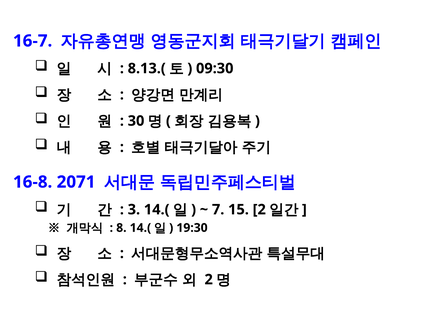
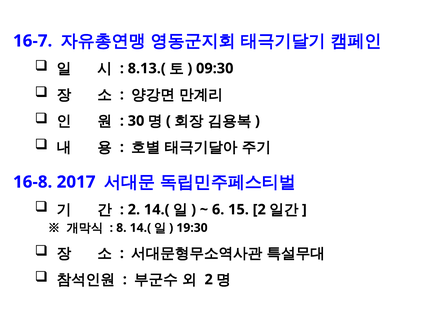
2071: 2071 -> 2017 (76, 182)
3: 3 -> 2 (134, 209)
7: 7 -> 6 (218, 209)
